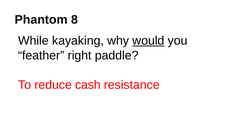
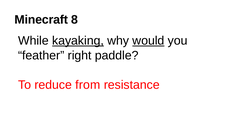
Phantom: Phantom -> Minecraft (41, 20)
kayaking underline: none -> present (78, 41)
cash: cash -> from (88, 85)
